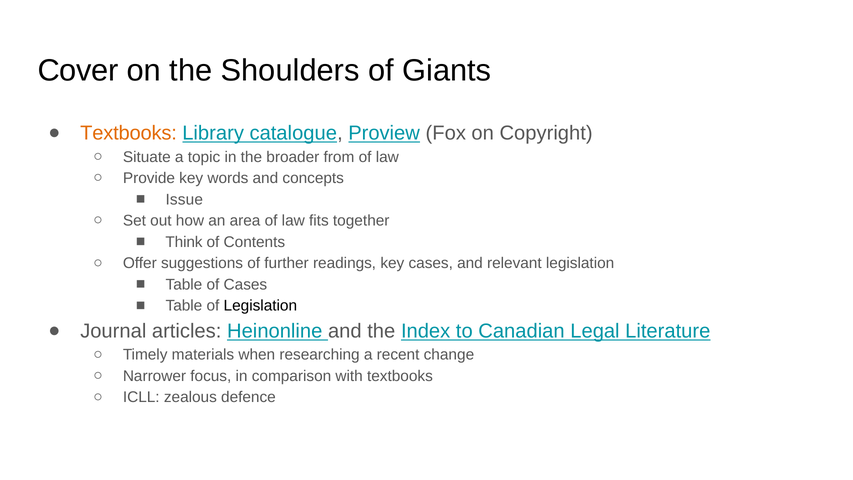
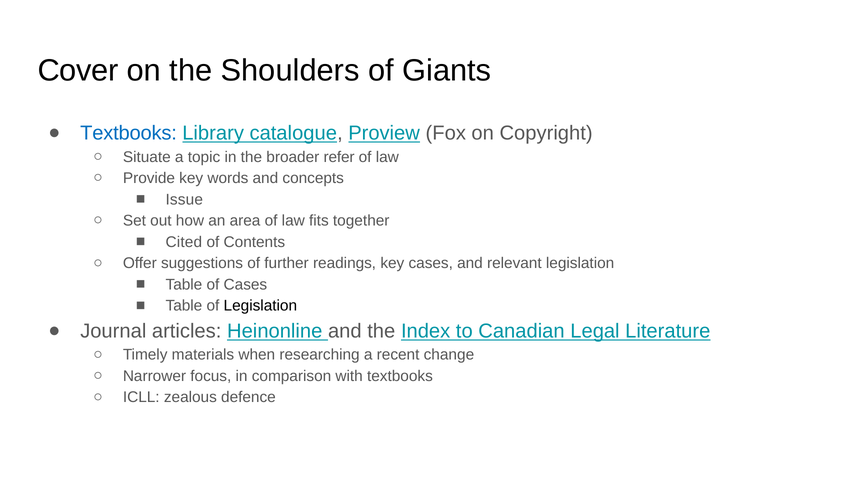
Textbooks colour: orange -> blue (129, 133)
from: from -> refer (339, 157)
Think: Think -> Cited (184, 242)
